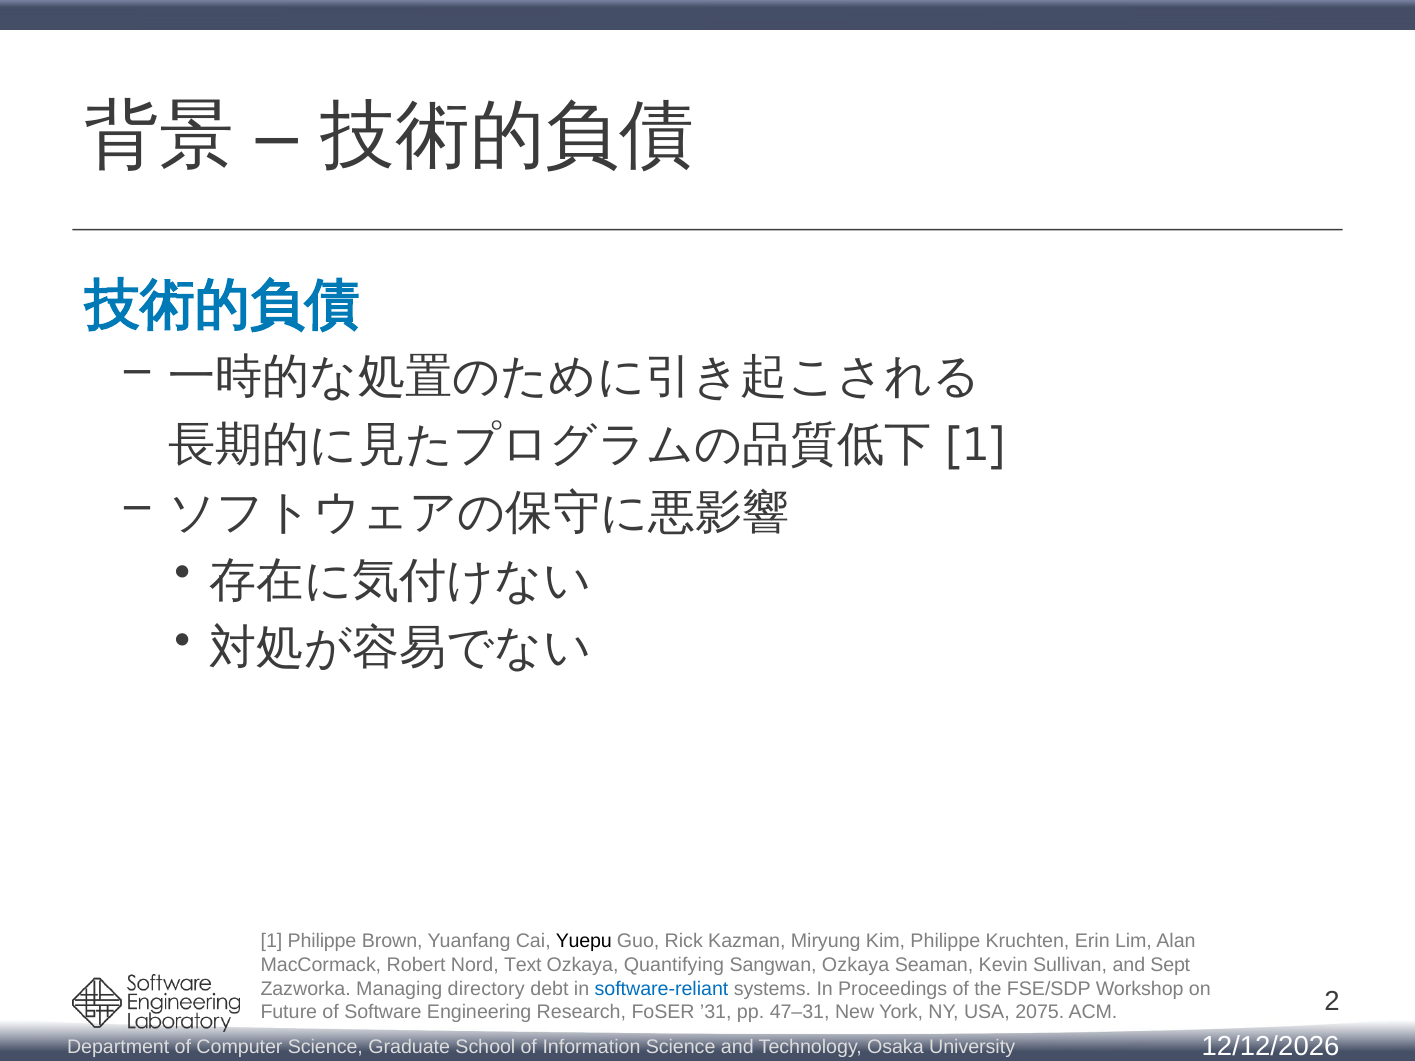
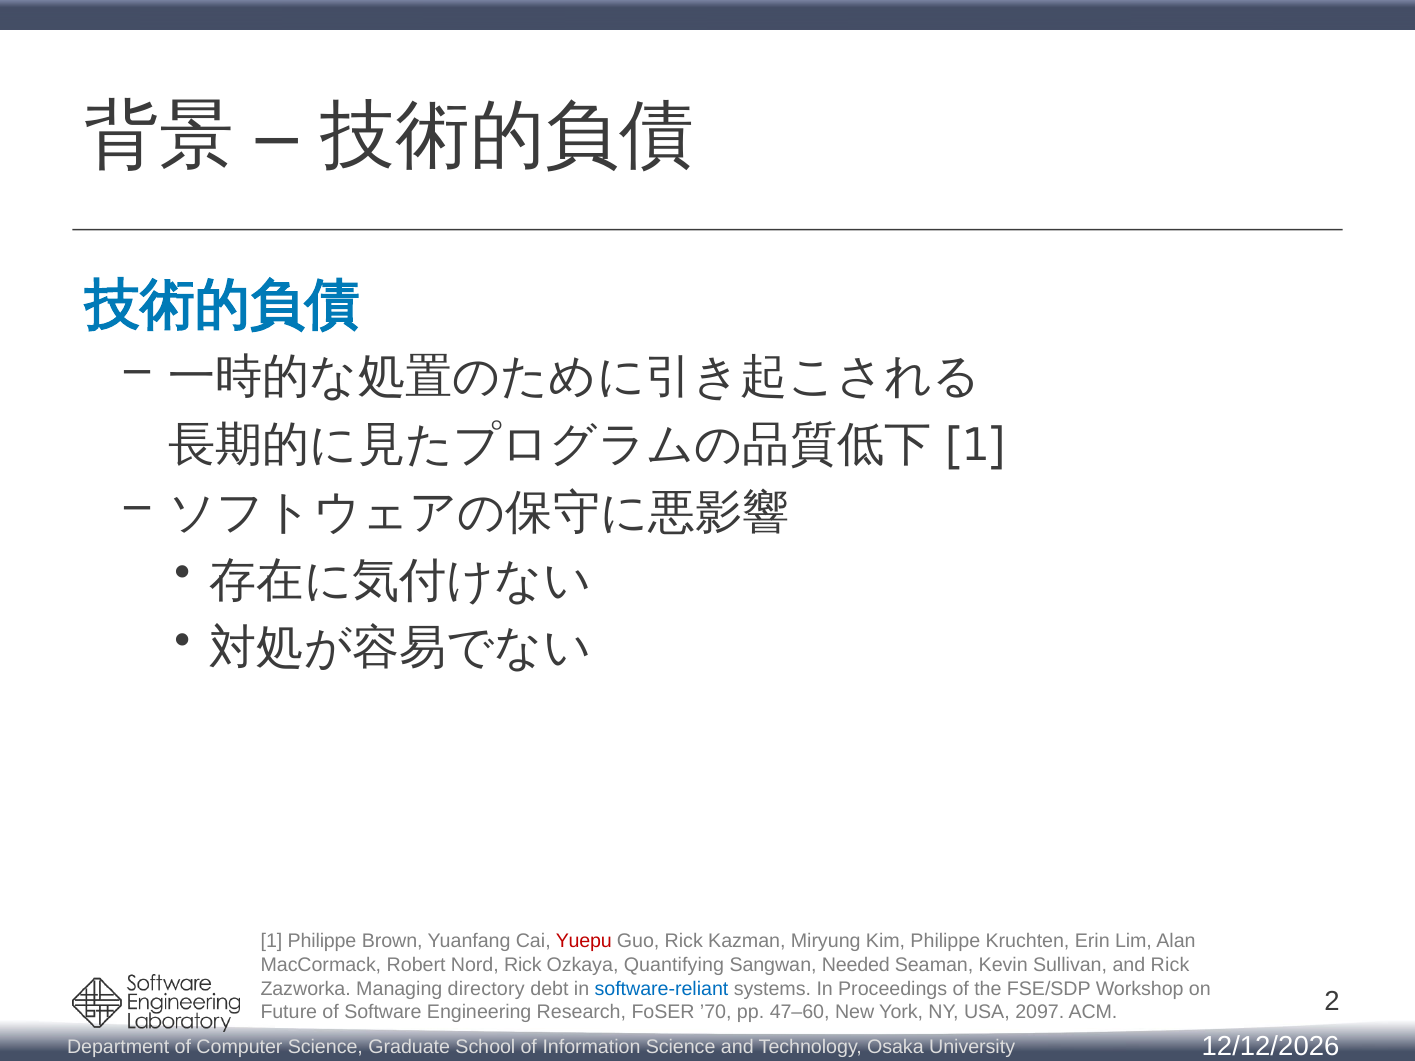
Yuepu colour: black -> red (584, 942)
Nord Text: Text -> Rick (523, 965)
Sangwan Ozkaya: Ozkaya -> Needed (856, 965)
and Sept: Sept -> Rick (1170, 965)
’31: ’31 -> ’70 (716, 1012)
47–31: 47–31 -> 47–60 (800, 1012)
2075: 2075 -> 2097 (1040, 1012)
